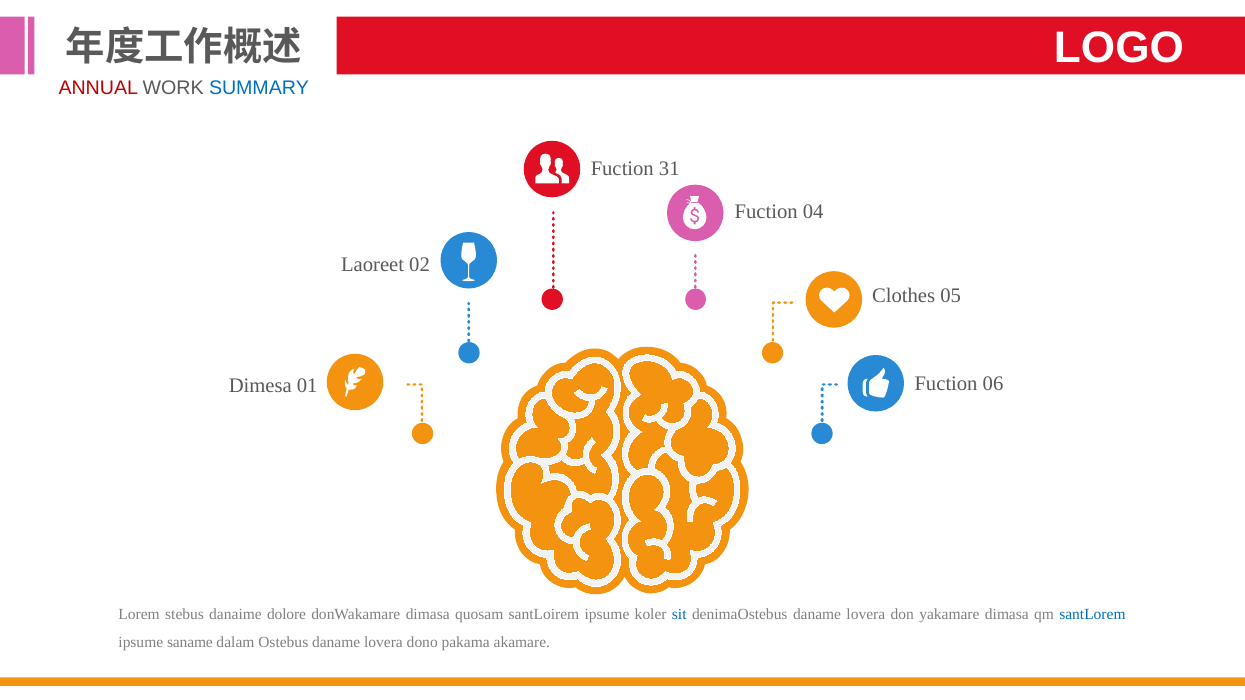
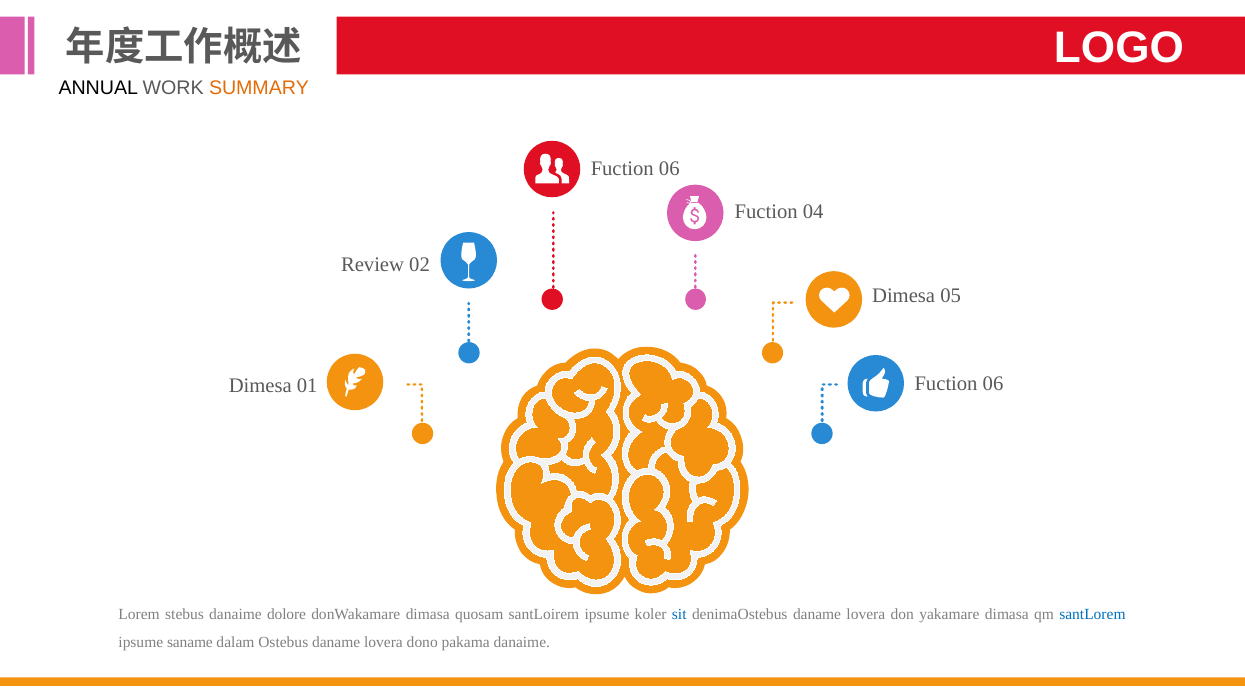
ANNUAL colour: red -> black (98, 88)
SUMMARY colour: blue -> orange (259, 88)
31: 31 -> 06 (669, 169)
Laoreet: Laoreet -> Review (373, 265)
Clothes: Clothes -> Dimesa (904, 296)
pakama akamare: akamare -> danaime (522, 643)
